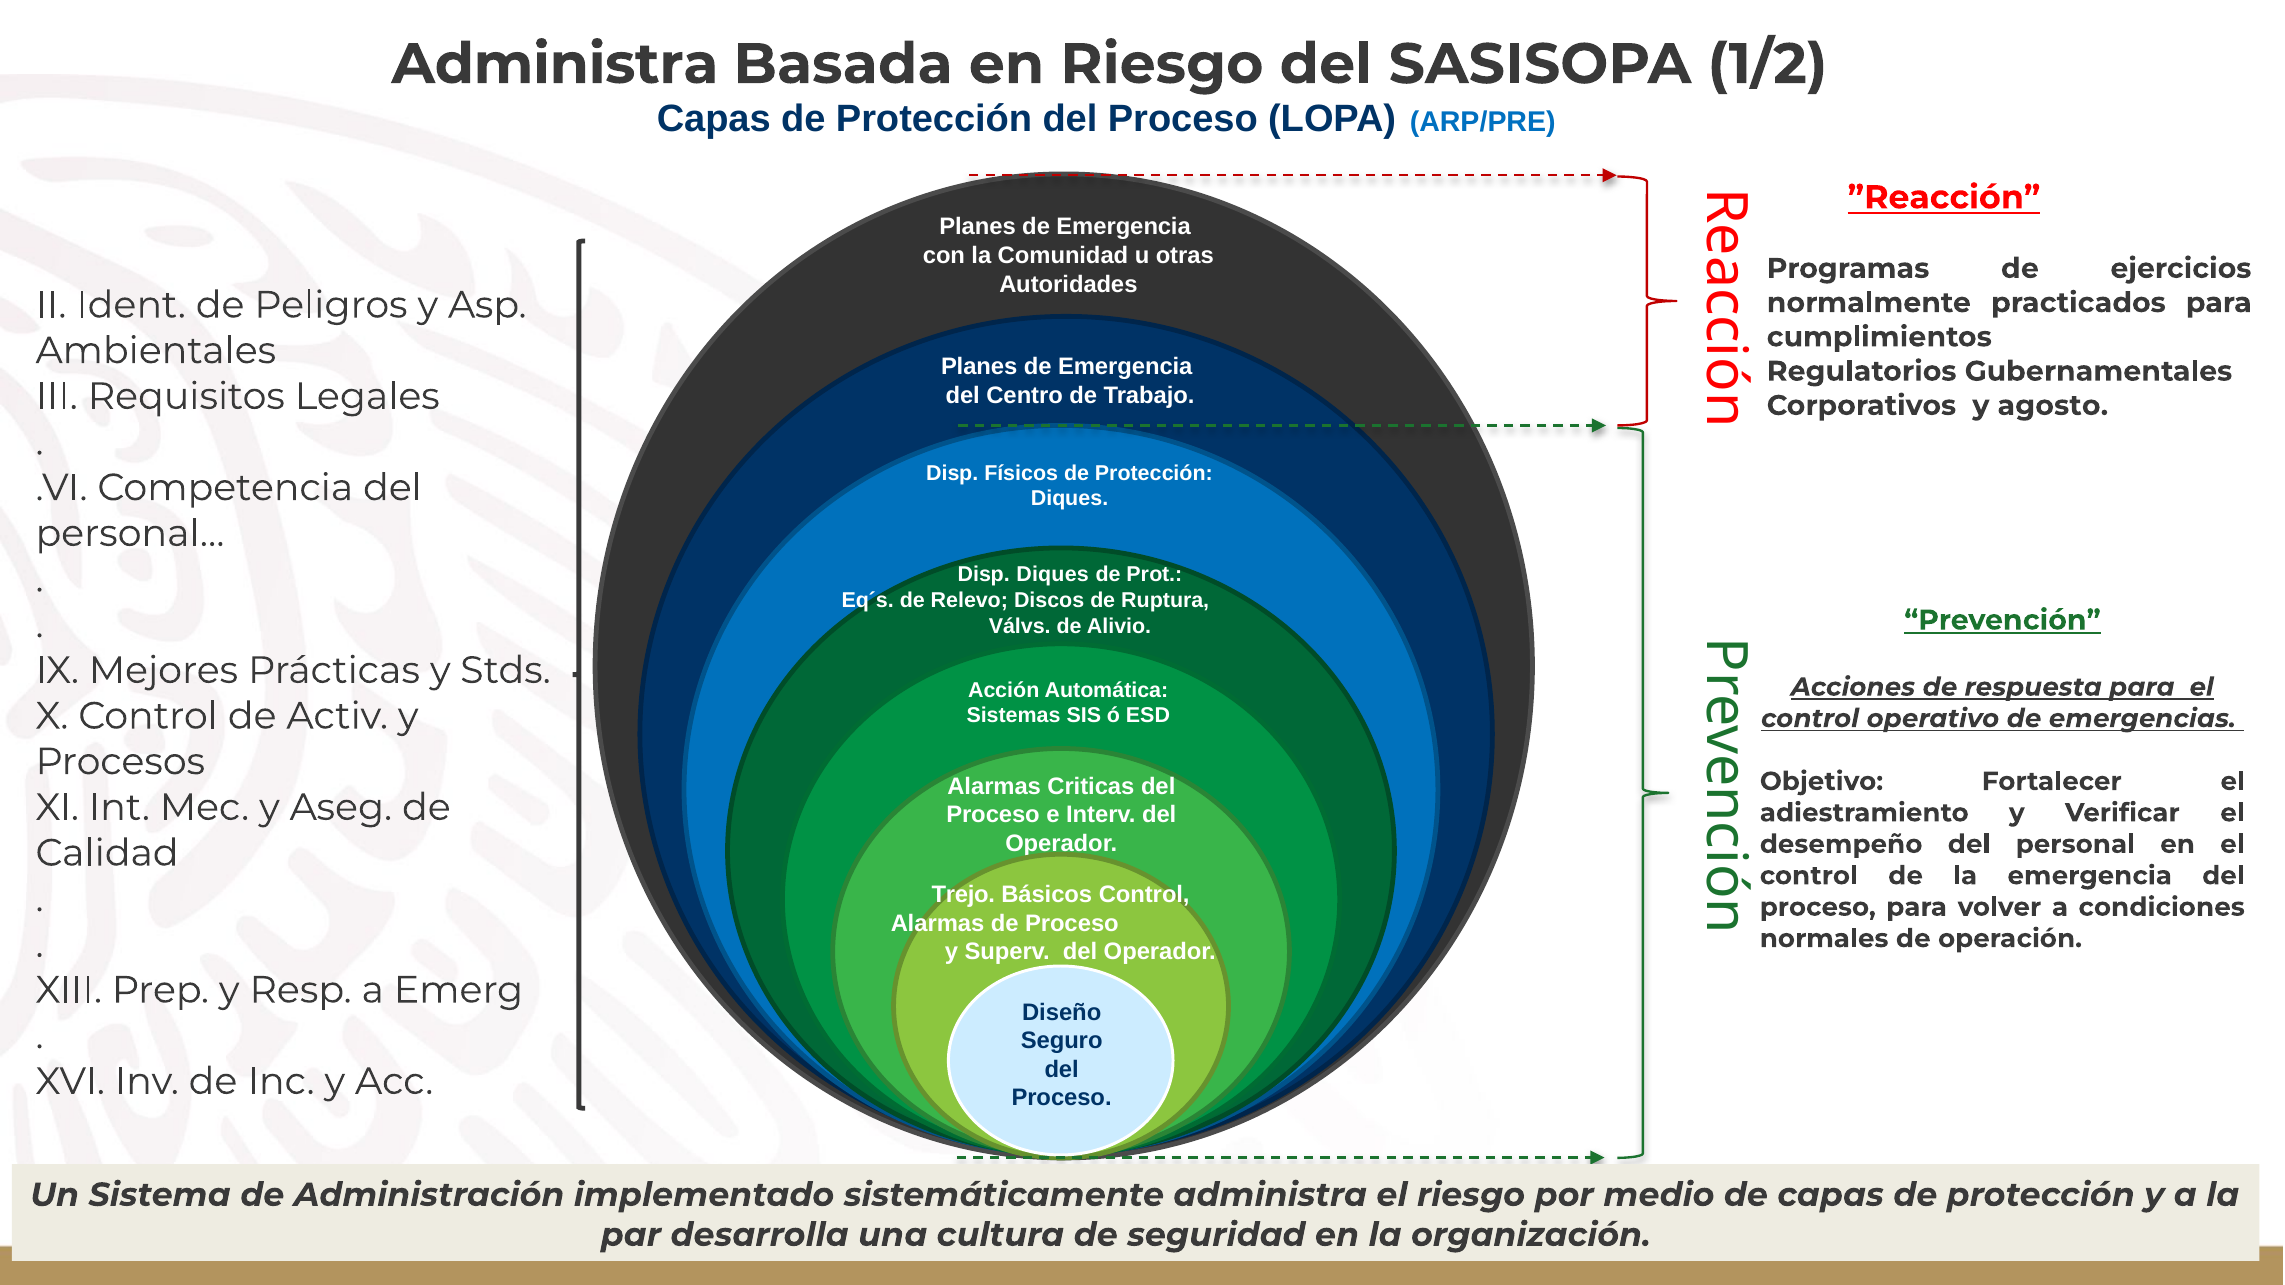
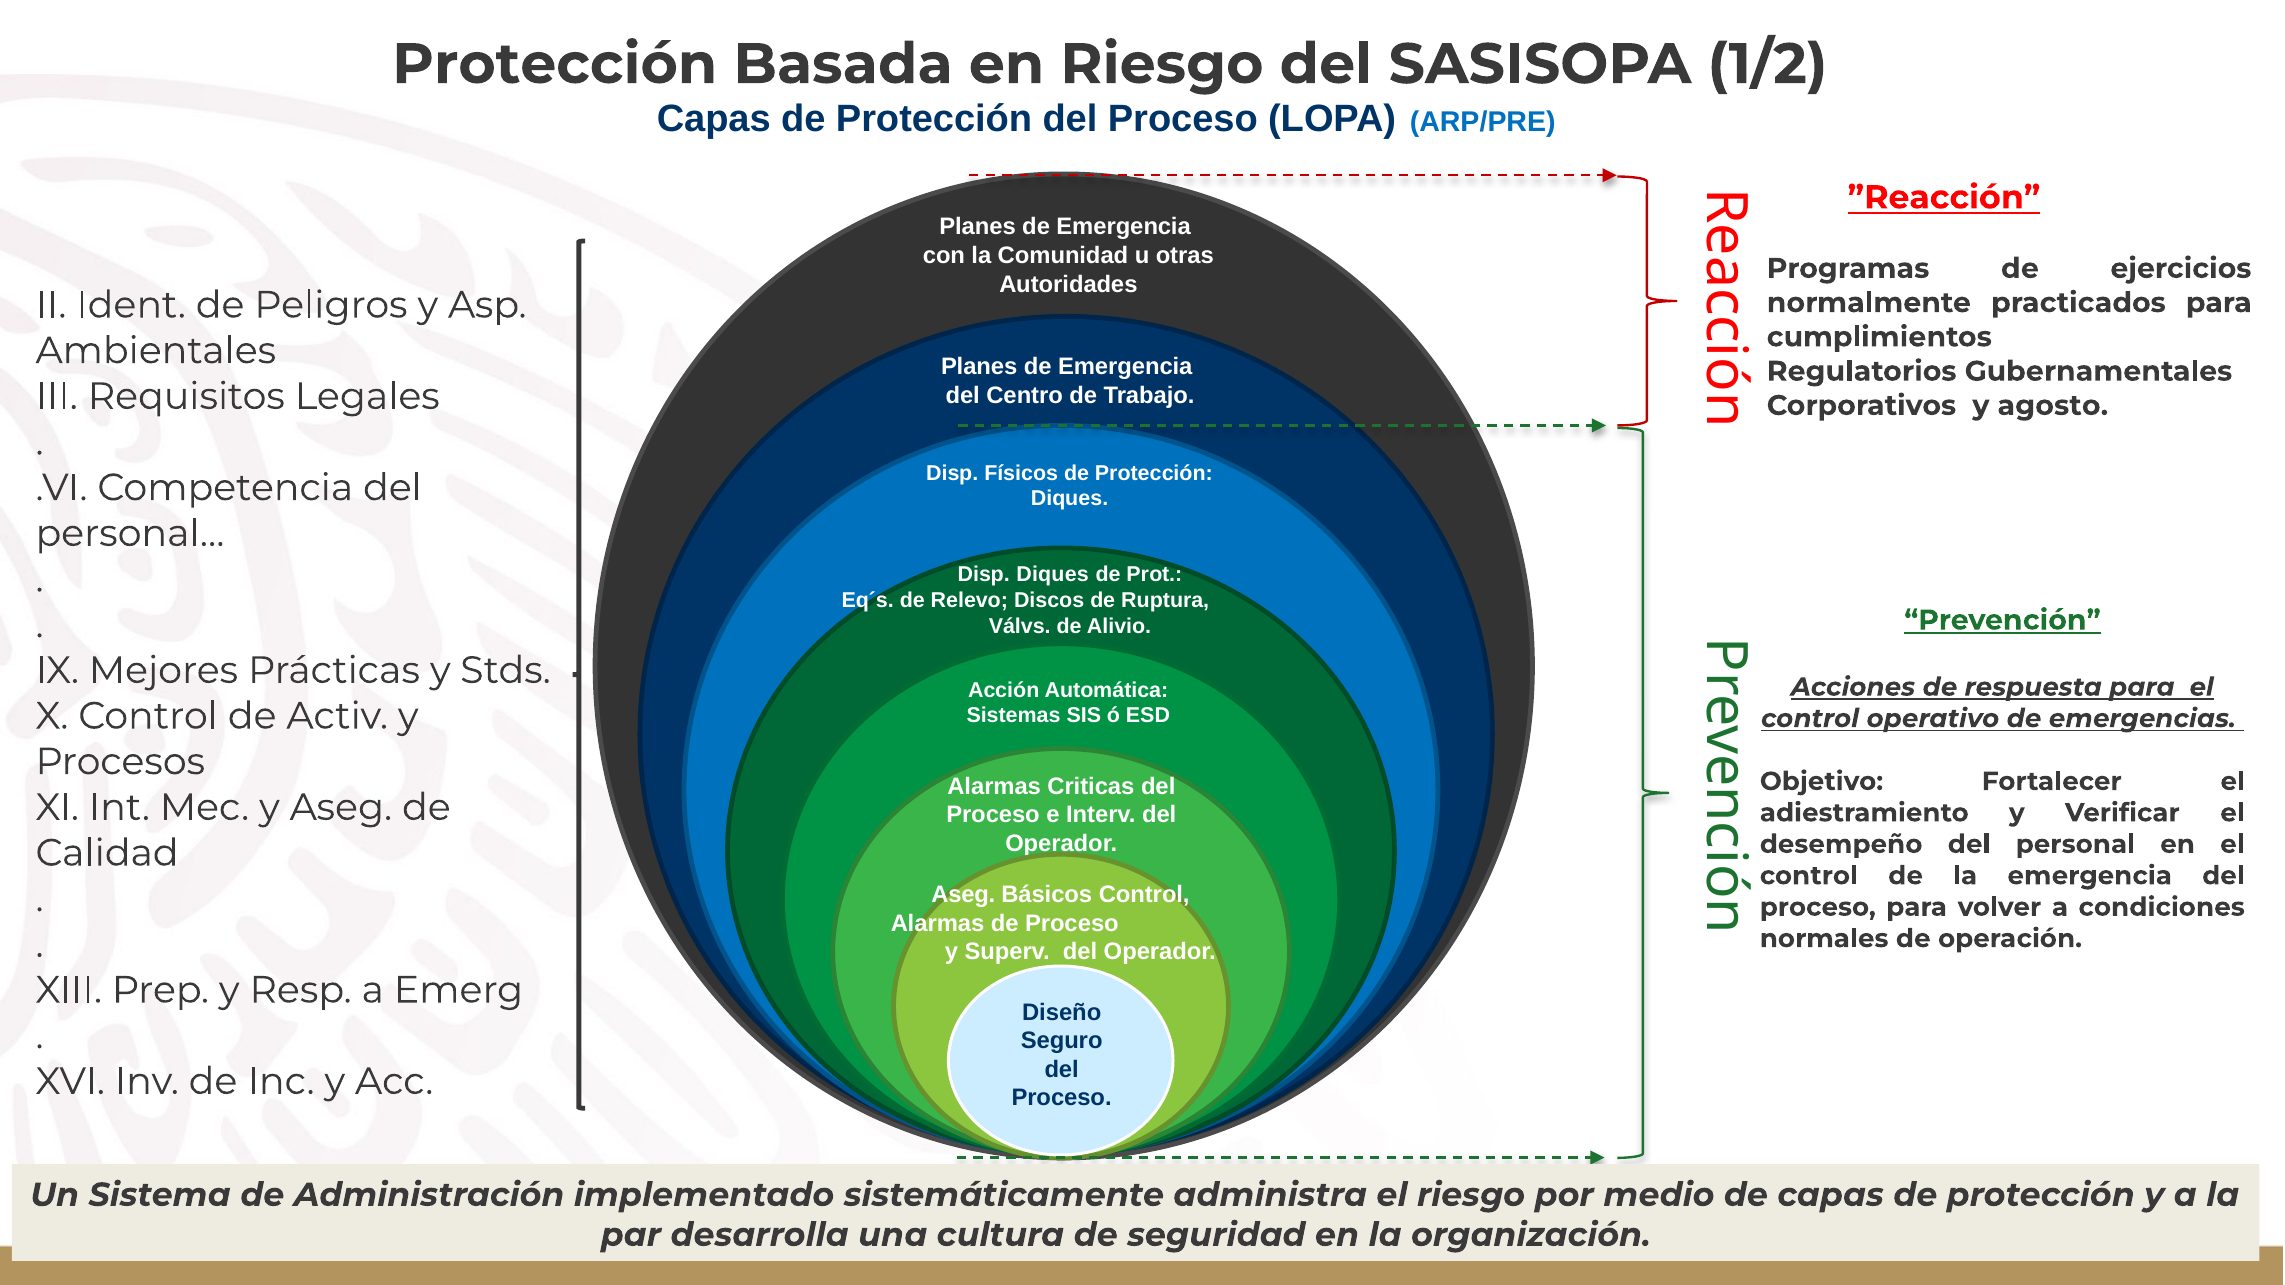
Administra: Administra -> Protección (555, 64)
Trejo: Trejo -> Aseg (963, 895)
